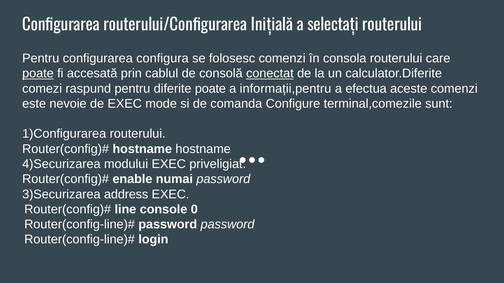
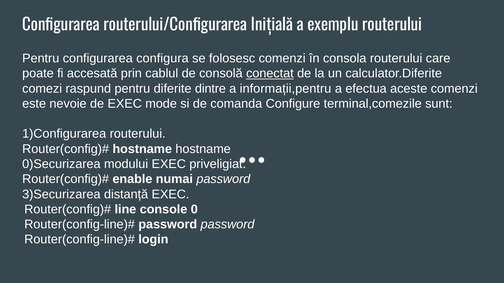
selectați: selectați -> exemplu (333, 25)
poate underline: present -> none (38, 74)
diferite poate: poate -> dintre (210, 89)
4)Securizarea: 4)Securizarea -> 0)Securizarea (61, 164)
address: address -> distanță (126, 195)
